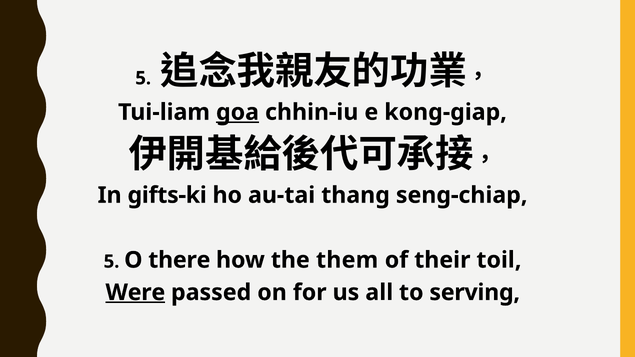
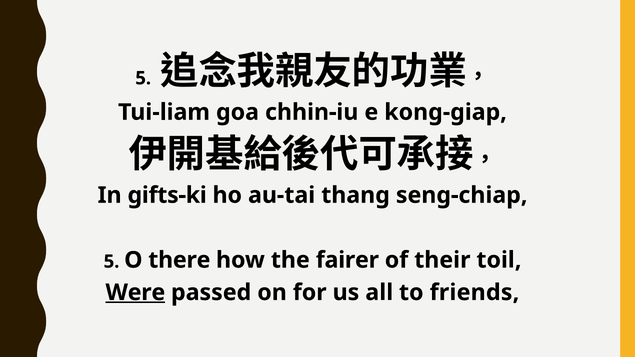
goa underline: present -> none (238, 112)
them: them -> fairer (347, 260)
serving: serving -> friends (474, 293)
